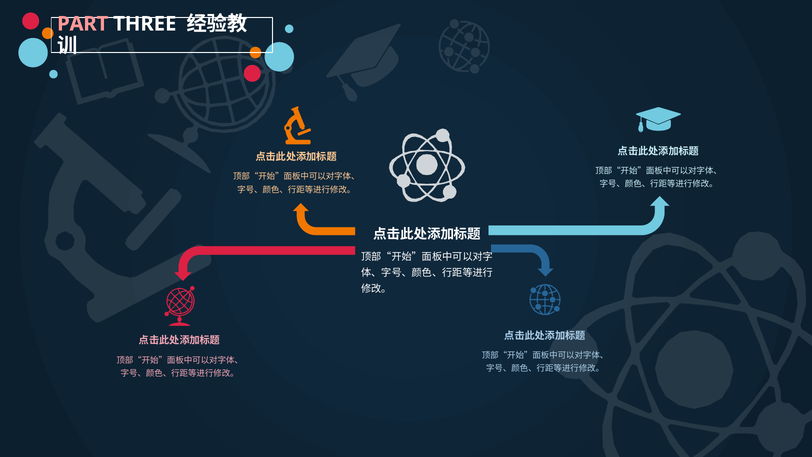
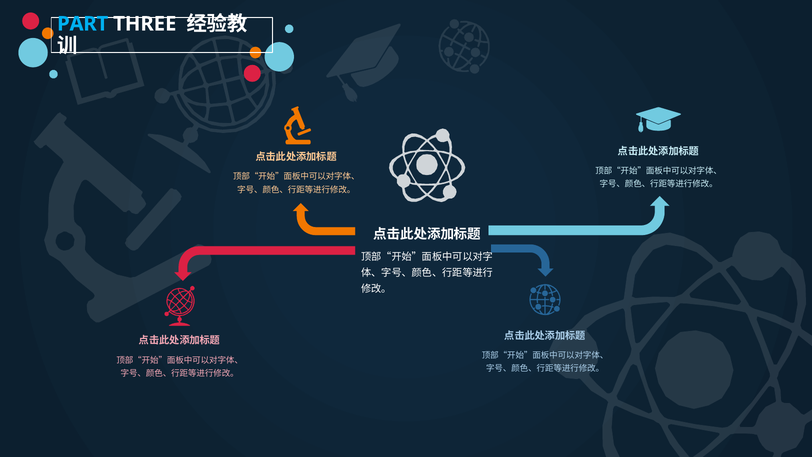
PART colour: pink -> light blue (83, 24)
